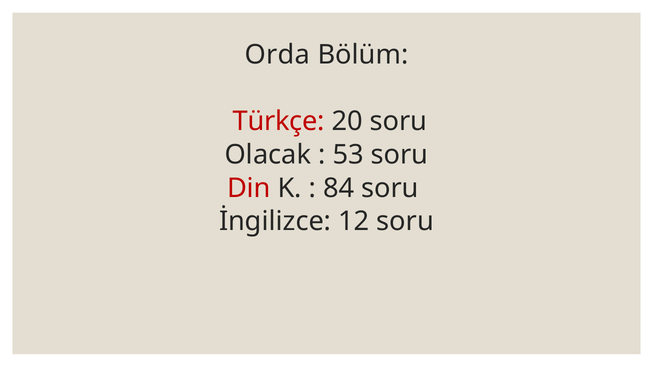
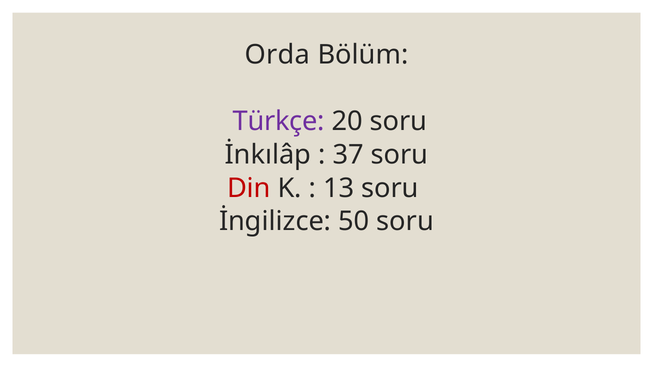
Türkçe colour: red -> purple (279, 121)
Olacak: Olacak -> İnkılâp (268, 155)
53: 53 -> 37 (348, 155)
84: 84 -> 13 (339, 188)
12: 12 -> 50 (354, 222)
